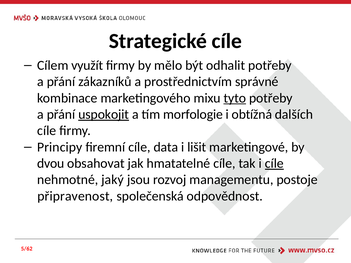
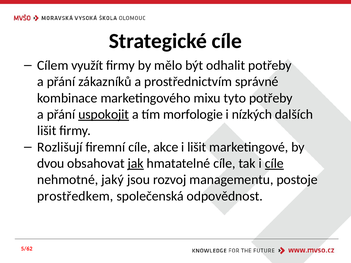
tyto underline: present -> none (235, 98)
obtížná: obtížná -> nízkých (252, 115)
cíle: cíle -> lišit (47, 131)
Principy: Principy -> Rozlišují (60, 147)
data: data -> akce (166, 147)
jak underline: none -> present (136, 164)
připravenost: připravenost -> prostředkem (75, 196)
